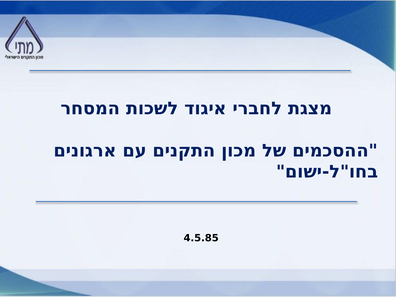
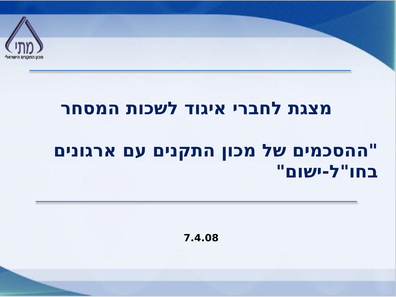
4.5.85: 4.5.85 -> 7.4.08 (201, 238)
